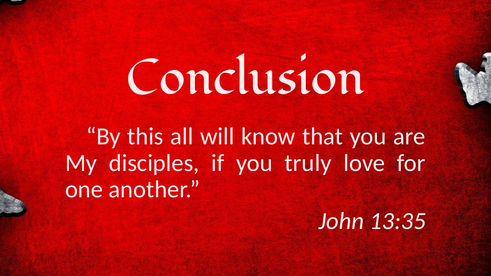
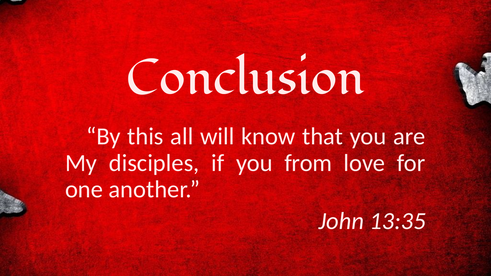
truly: truly -> from (308, 163)
